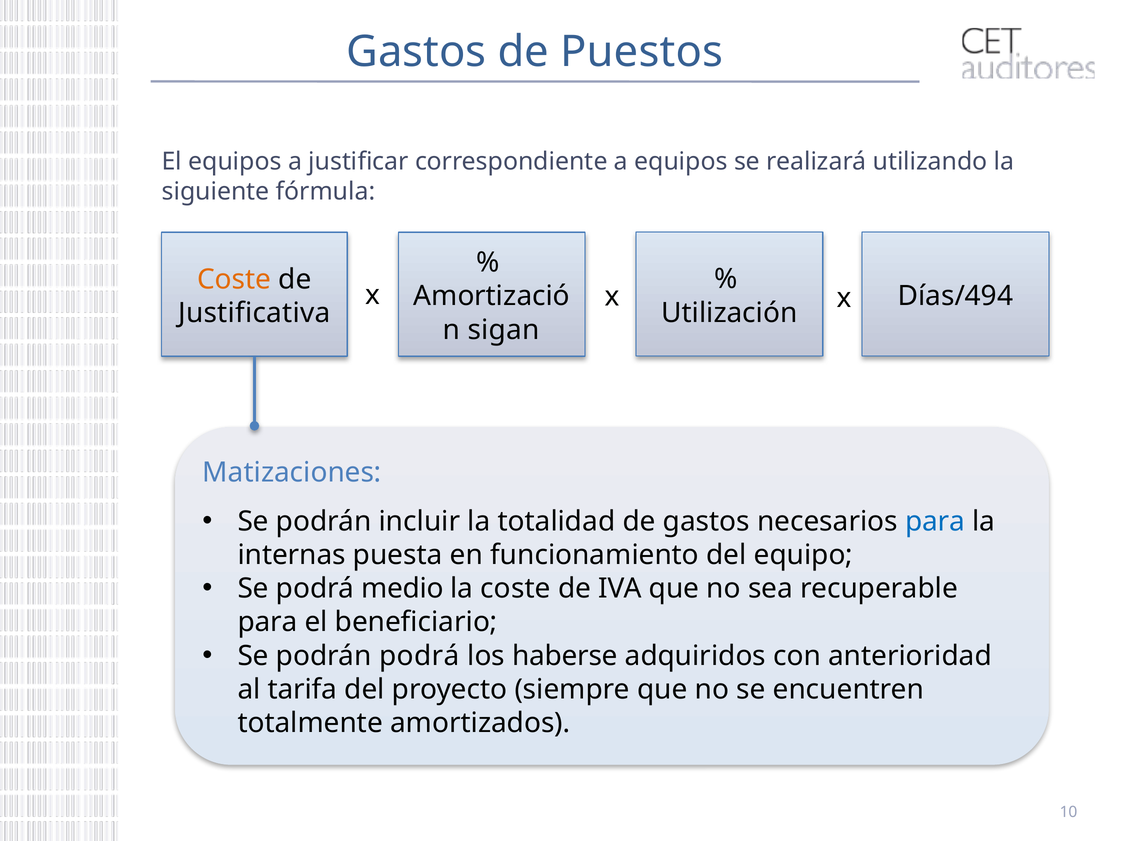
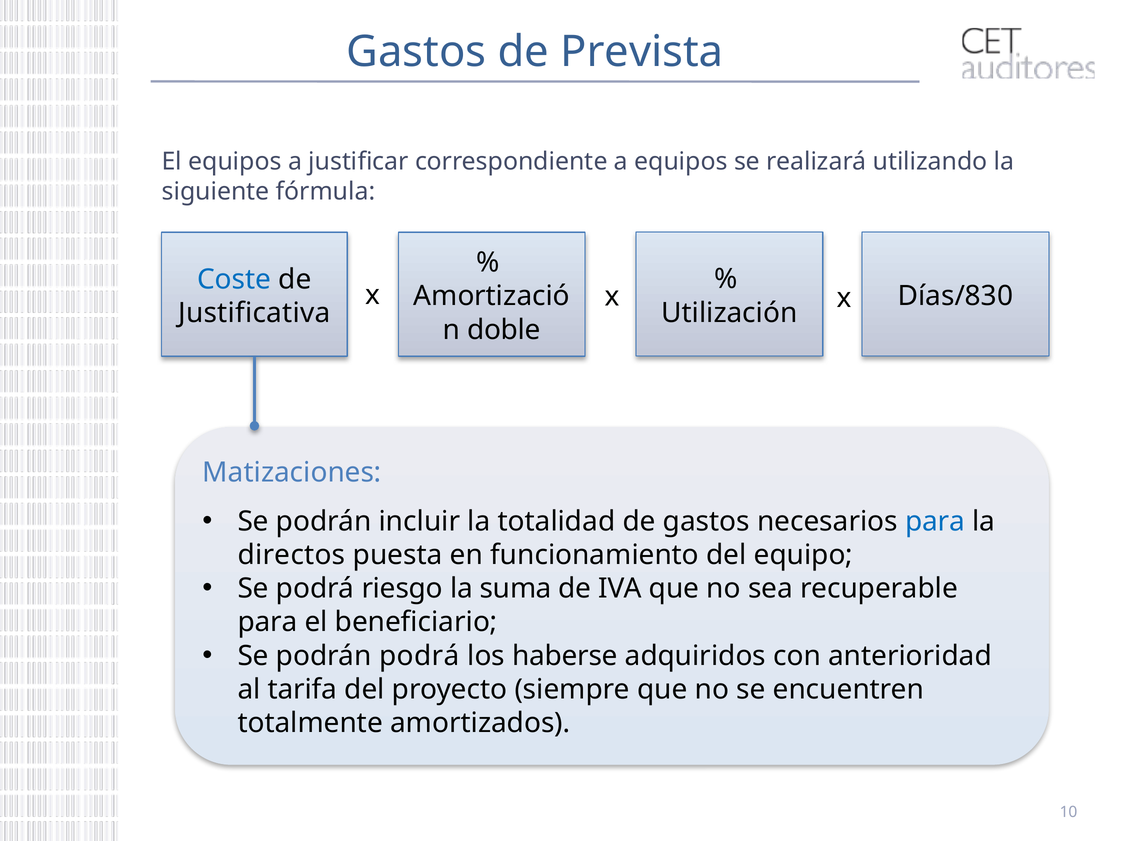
Puestos: Puestos -> Prevista (642, 52)
Coste colour: orange -> blue (234, 280)
Días/494: Días/494 -> Días/830 (955, 296)
sigan: sigan -> doble (504, 330)
internas: internas -> directos (291, 555)
medio: medio -> riesgo (402, 589)
la coste: coste -> suma (516, 589)
